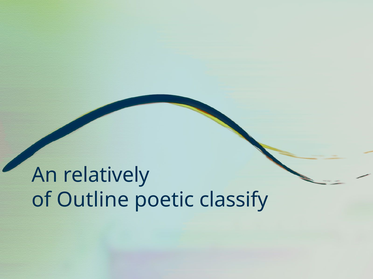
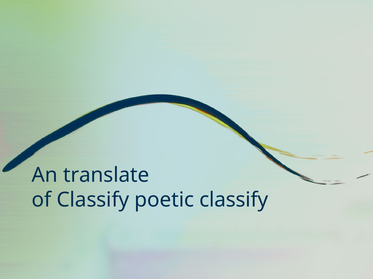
relatively: relatively -> translate (106, 176)
of Outline: Outline -> Classify (93, 200)
